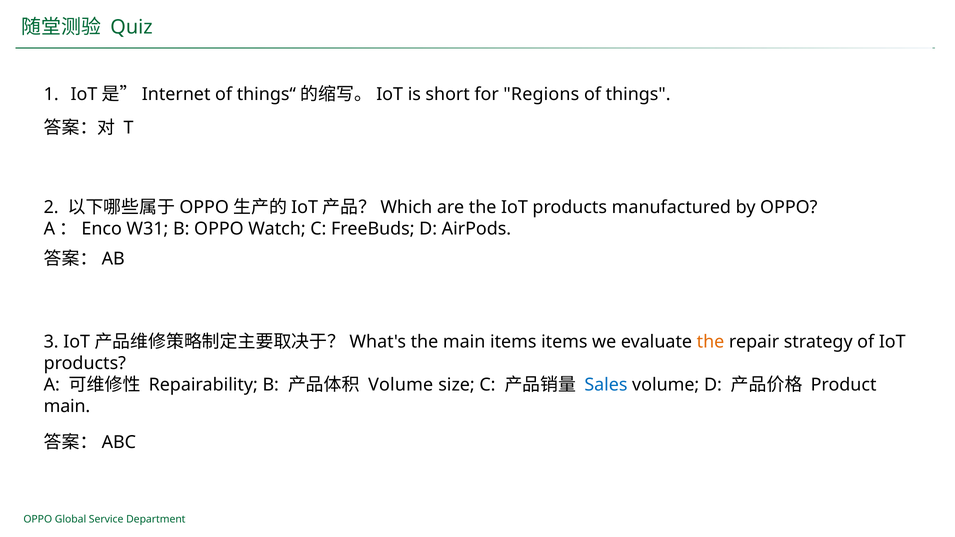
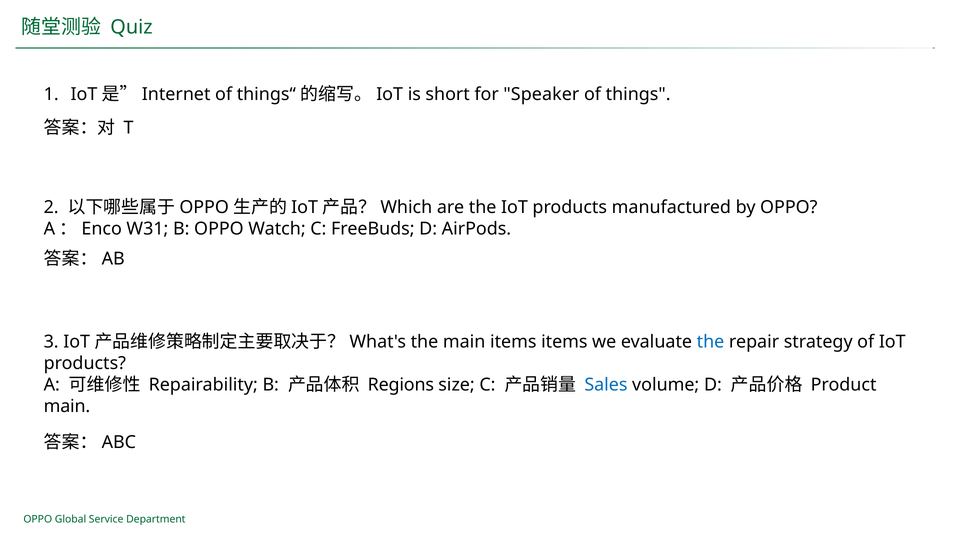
Regions: Regions -> Speaker (541, 94)
the colour: orange -> blue (711, 342)
Volume: Volume -> Regions (401, 385)
